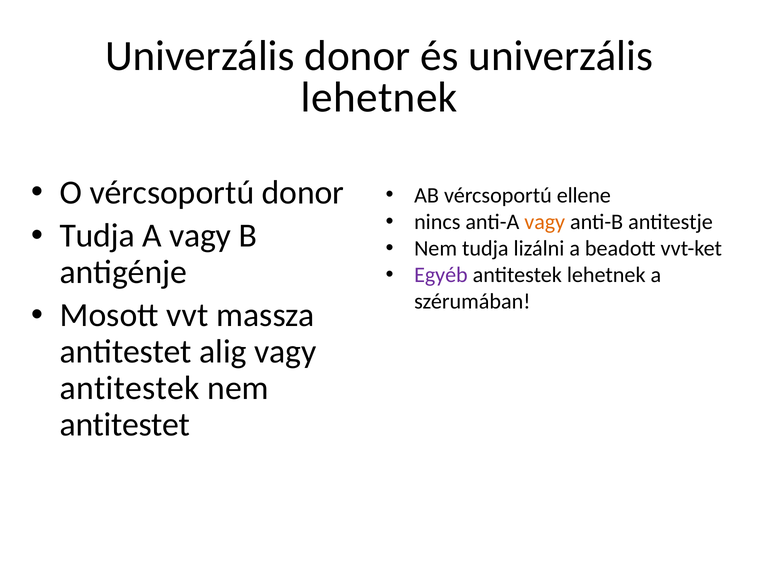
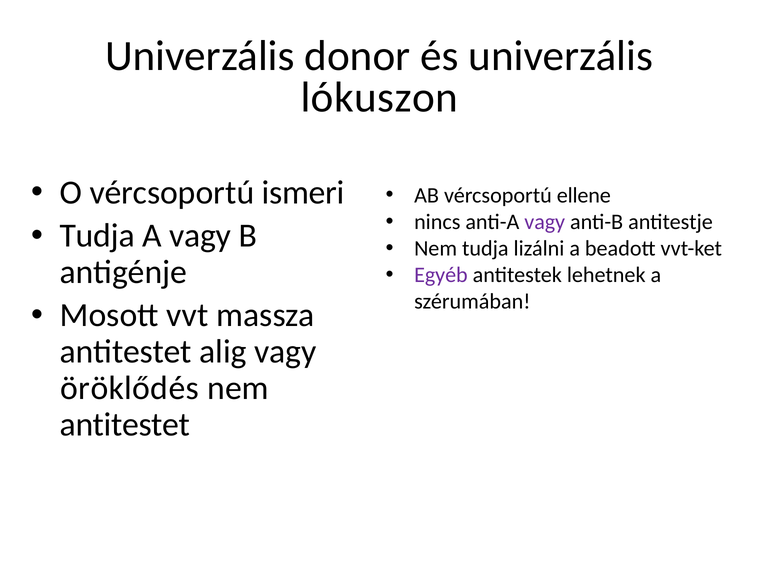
lehetnek: lehetnek -> lókuszon (379, 97)
vércsoportú donor: donor -> ismeri (303, 193)
vagy colour: orange -> purple (545, 222)
antitestek: antitestek -> öröklődés (130, 388)
